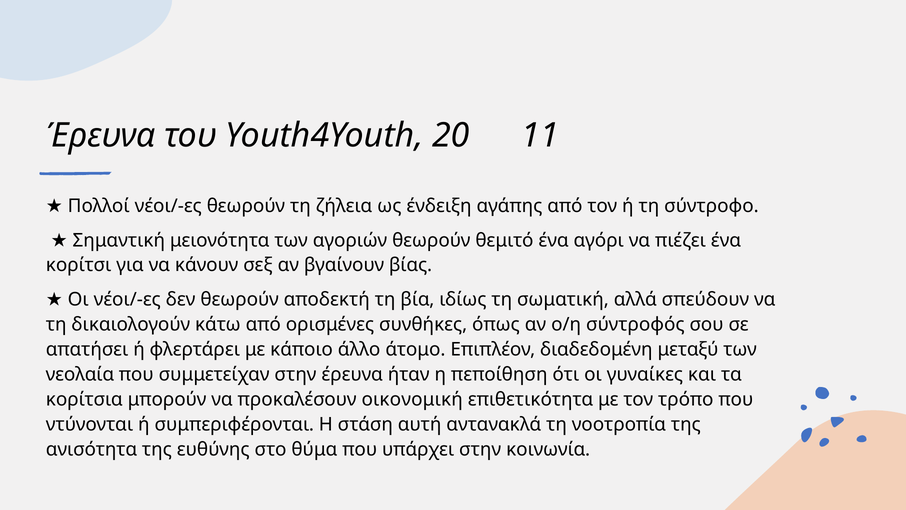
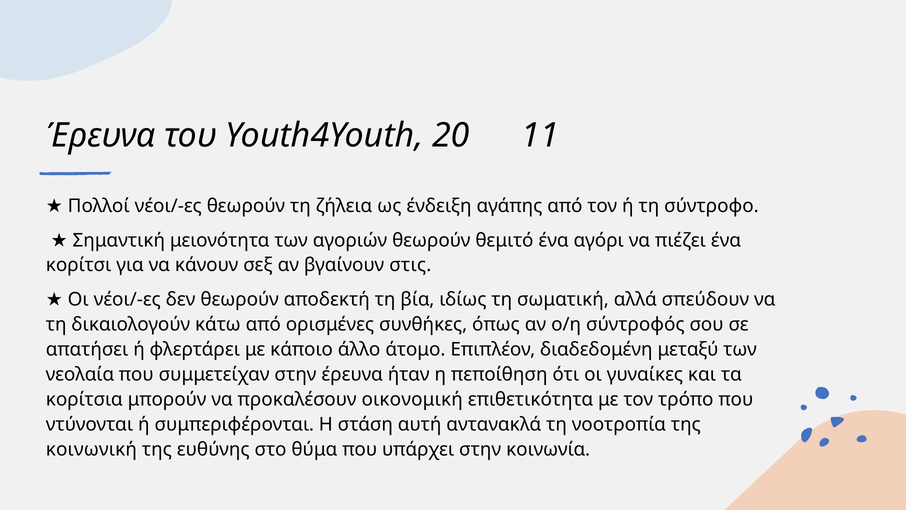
βίας: βίας -> στις (410, 265)
ανισότητα: ανισότητα -> κοινωνική (91, 449)
